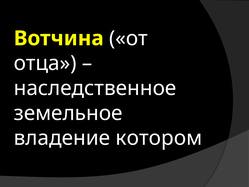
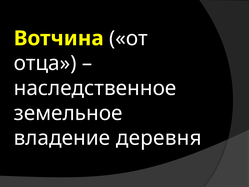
котором: котором -> деревня (159, 138)
